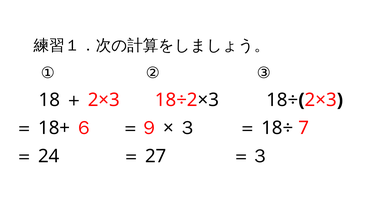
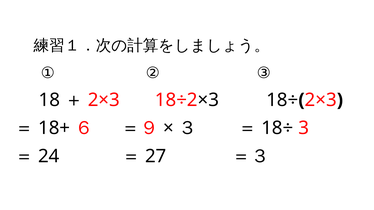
7: 7 -> 3 (304, 128)
